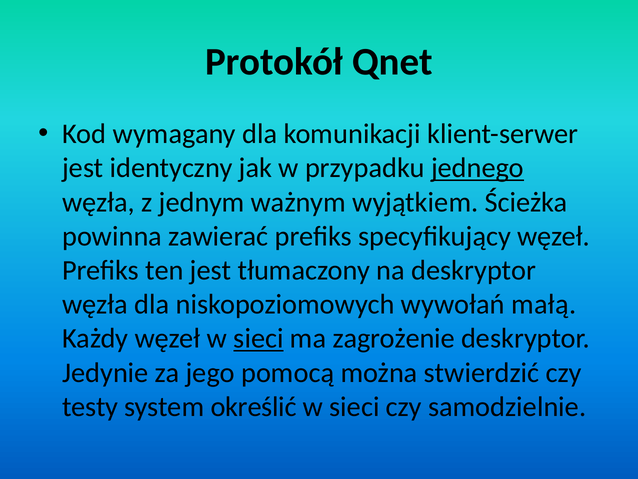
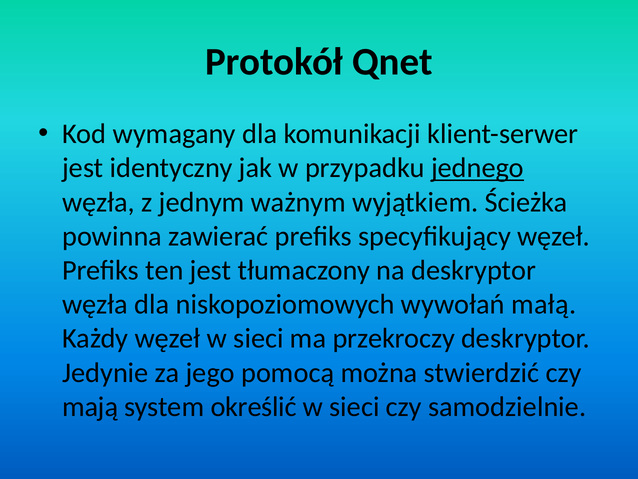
sieci underline: present -> none (259, 338)
zagrożenie: zagrożenie -> przekroczy (394, 338)
testy: testy -> mają (90, 406)
